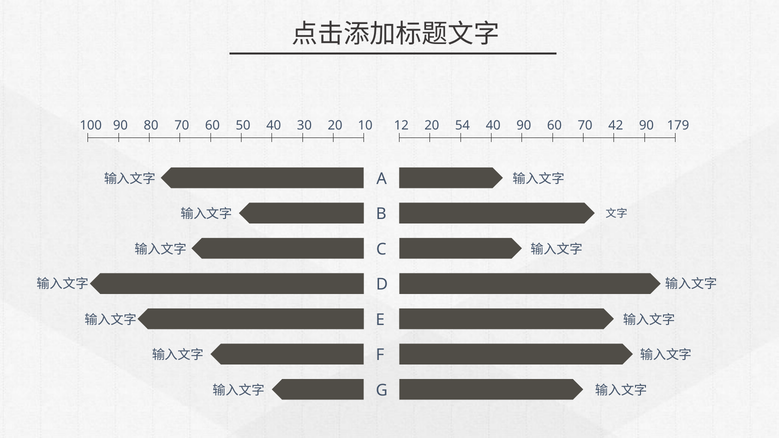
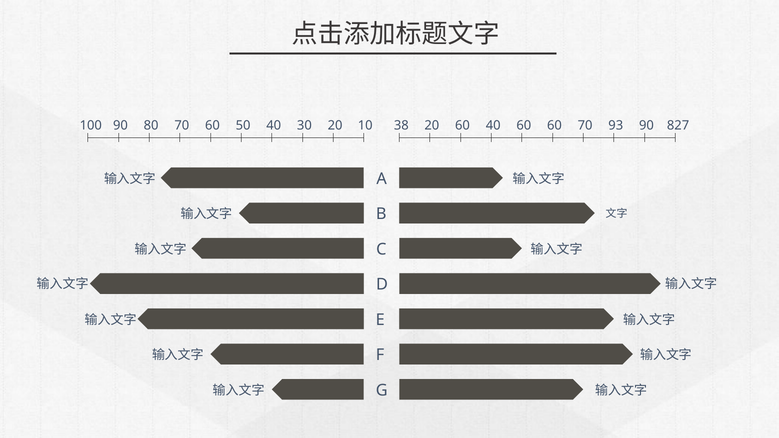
12: 12 -> 38 (401, 125)
20 54: 54 -> 60 (463, 125)
40 90: 90 -> 60 (524, 125)
42: 42 -> 93 (616, 125)
179: 179 -> 827 (678, 125)
